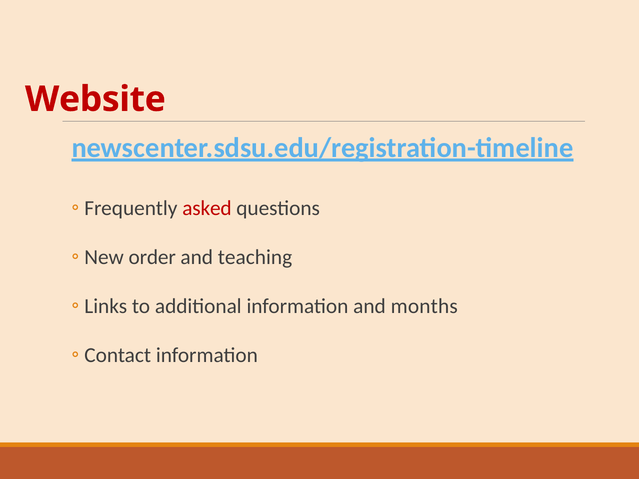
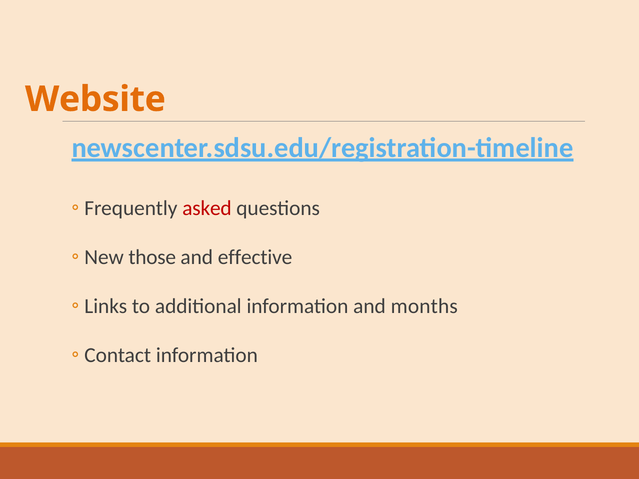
Website colour: red -> orange (95, 99)
order: order -> those (152, 257)
teaching: teaching -> effective (255, 257)
